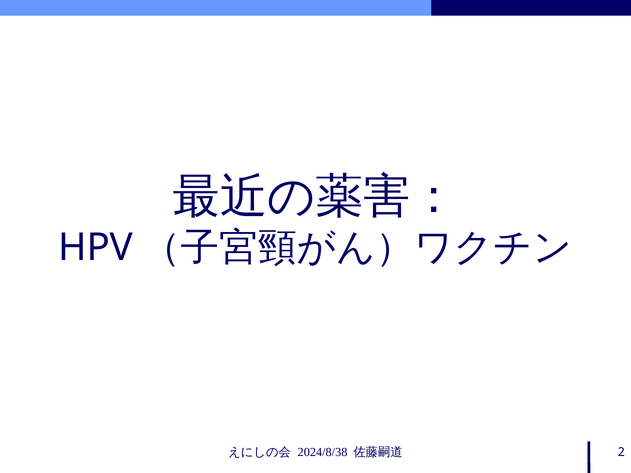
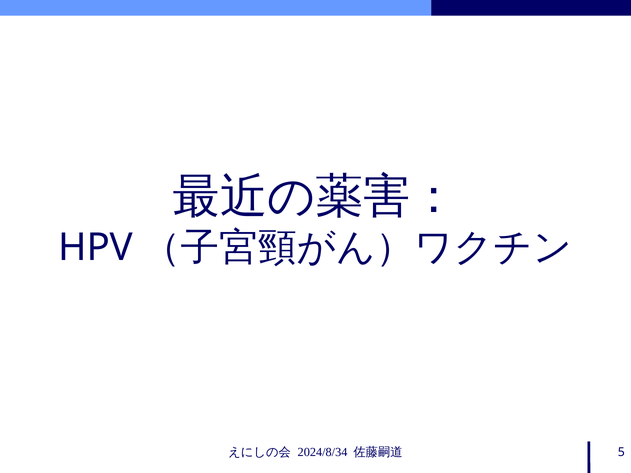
2024/8/38: 2024/8/38 -> 2024/8/34 (323, 453)
2: 2 -> 5 (621, 453)
